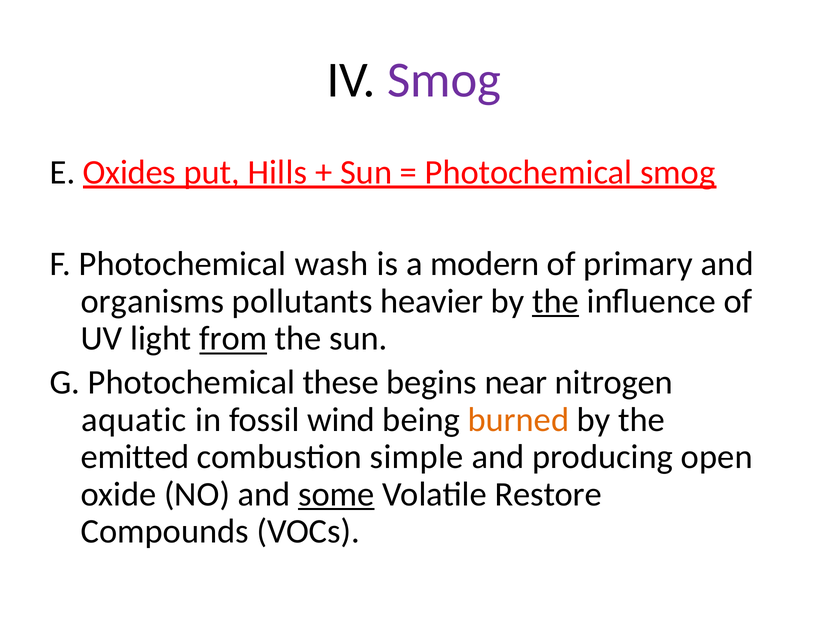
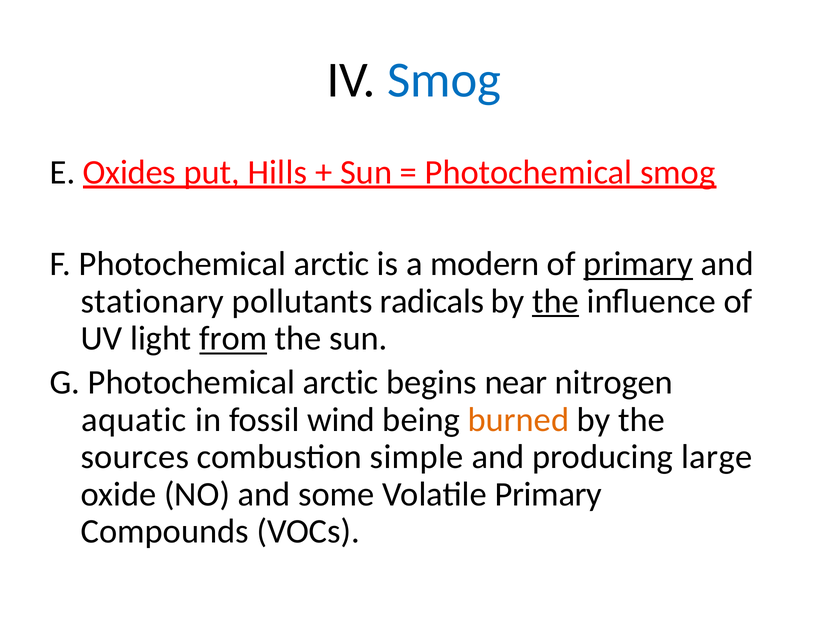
Smog colour: purple -> blue (444, 80)
F Photochemical wash: wash -> arctic (332, 264)
primary underline: none -> present (638, 264)
organisms: organisms -> stationary (152, 301)
heavier: heavier -> radicals (432, 301)
G Photochemical these: these -> arctic (341, 382)
emitted: emitted -> sources (135, 457)
open: open -> large (717, 457)
some underline: present -> none (336, 494)
Volatile Restore: Restore -> Primary (548, 494)
